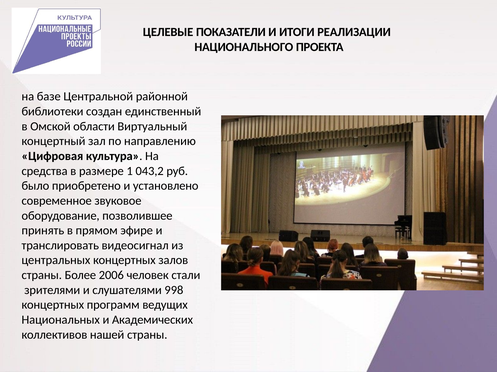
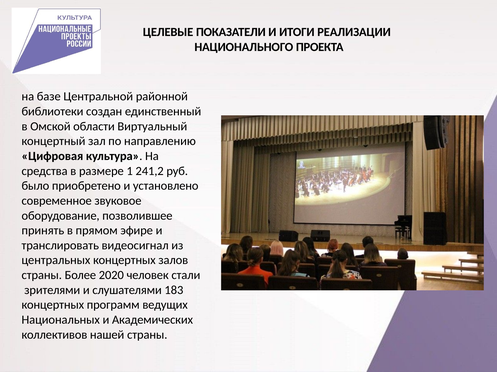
043,2: 043,2 -> 241,2 (150, 171)
2006: 2006 -> 2020 (111, 276)
998: 998 -> 183 (174, 291)
